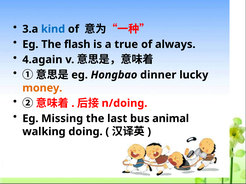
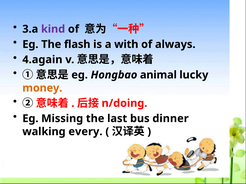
kind colour: blue -> purple (53, 29)
true: true -> with (126, 44)
dinner: dinner -> animal (158, 75)
animal: animal -> dinner (171, 119)
doing: doing -> every (85, 132)
